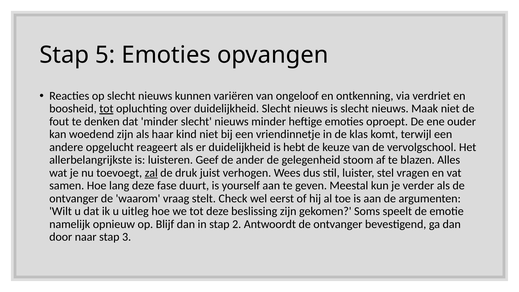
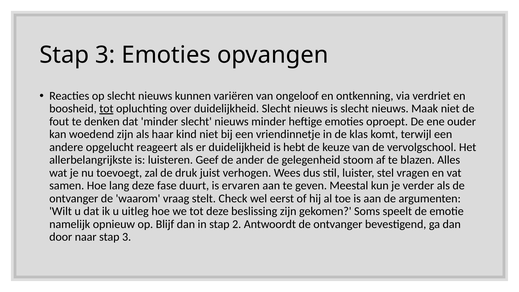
5: 5 -> 3 (105, 55)
zal underline: present -> none (151, 173)
yourself: yourself -> ervaren (241, 186)
